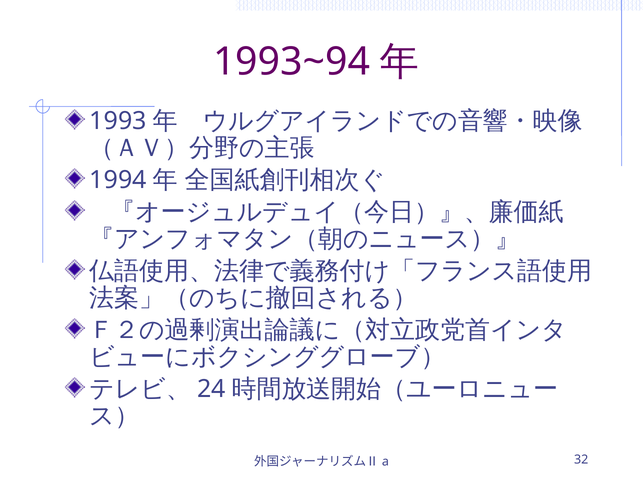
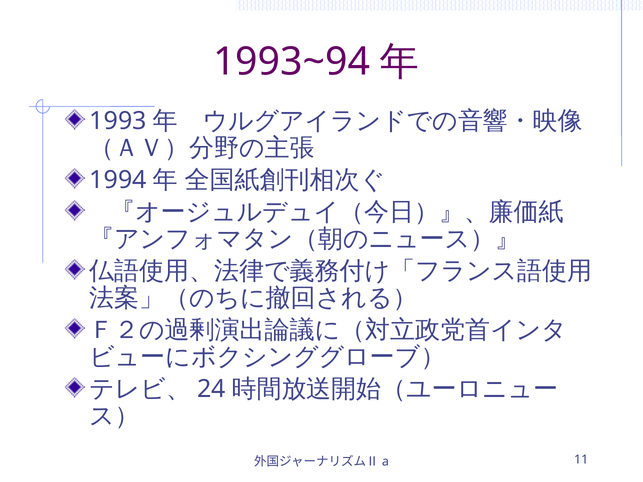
32: 32 -> 11 (581, 460)
